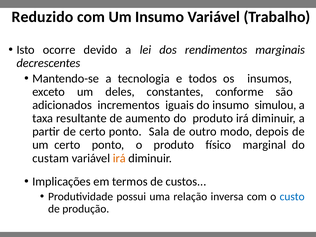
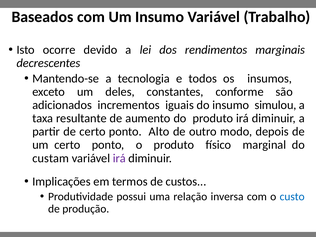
Reduzido: Reduzido -> Baseados (43, 17)
Sala: Sala -> Alto (159, 132)
irá colour: orange -> purple (119, 158)
